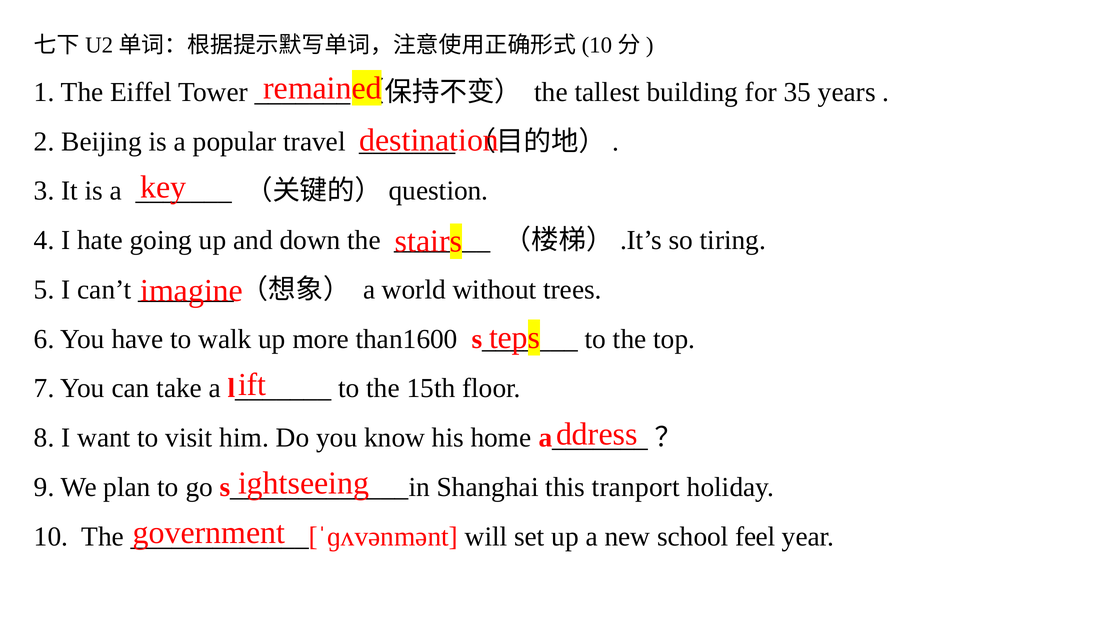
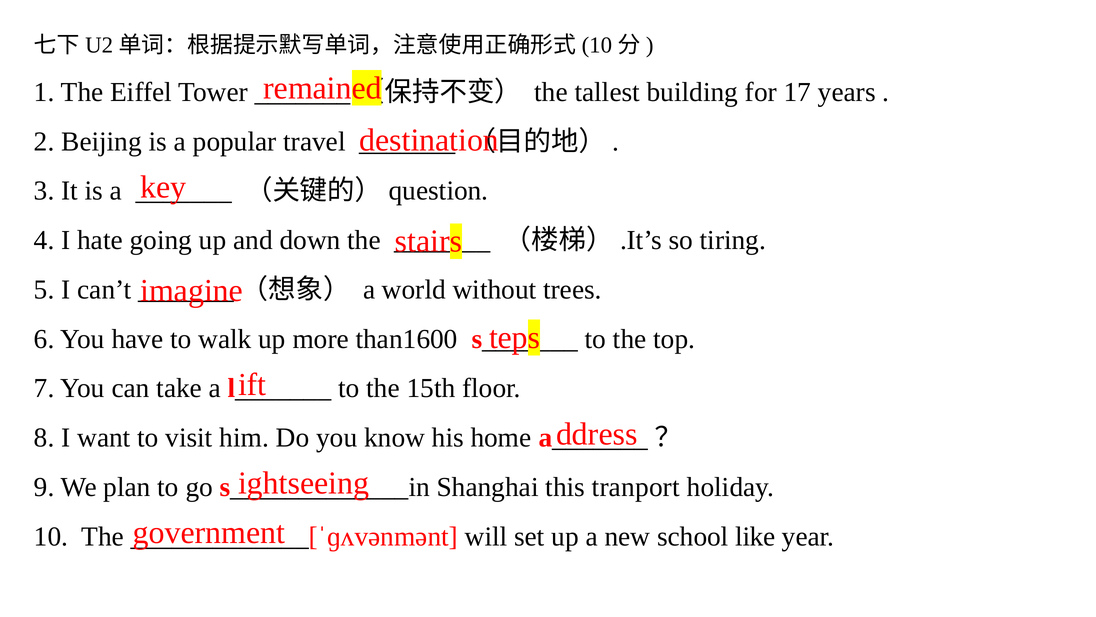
35: 35 -> 17 (797, 92)
feel: feel -> like (755, 536)
